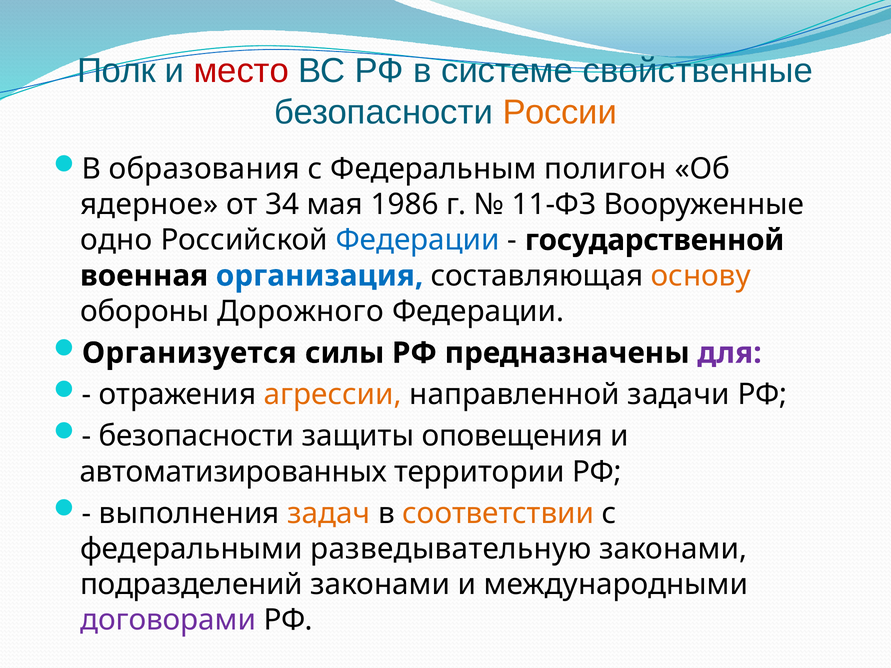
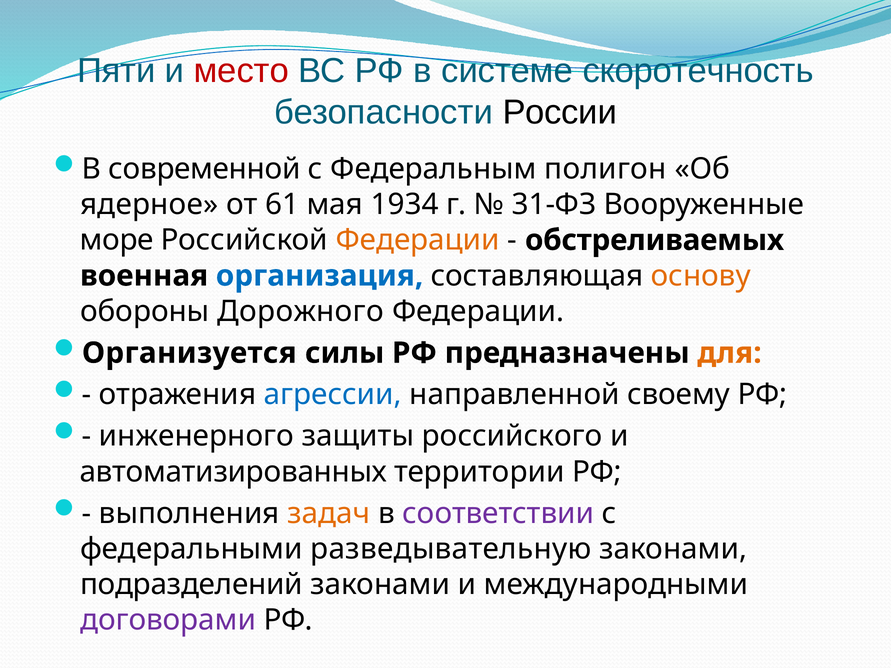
Полк: Полк -> Пяти (116, 71)
свойственные: свойственные -> скоротечность (698, 71)
России colour: orange -> black (560, 112)
образования: образования -> современной (205, 169)
34: 34 -> 61 (282, 205)
1986: 1986 -> 1934 (405, 205)
11-ФЗ: 11-ФЗ -> 31-ФЗ (554, 205)
одно: одно -> море (117, 240)
Федерации colour: blue -> orange (418, 240)
государственной: государственной -> обстреливаемых (655, 240)
для colour: purple -> orange (730, 353)
агрессии colour: orange -> blue (333, 395)
задачи: задачи -> своему (679, 395)
безопасности: безопасности -> инженерного (196, 436)
оповещения: оповещения -> российского (512, 436)
соответствии colour: orange -> purple (498, 513)
